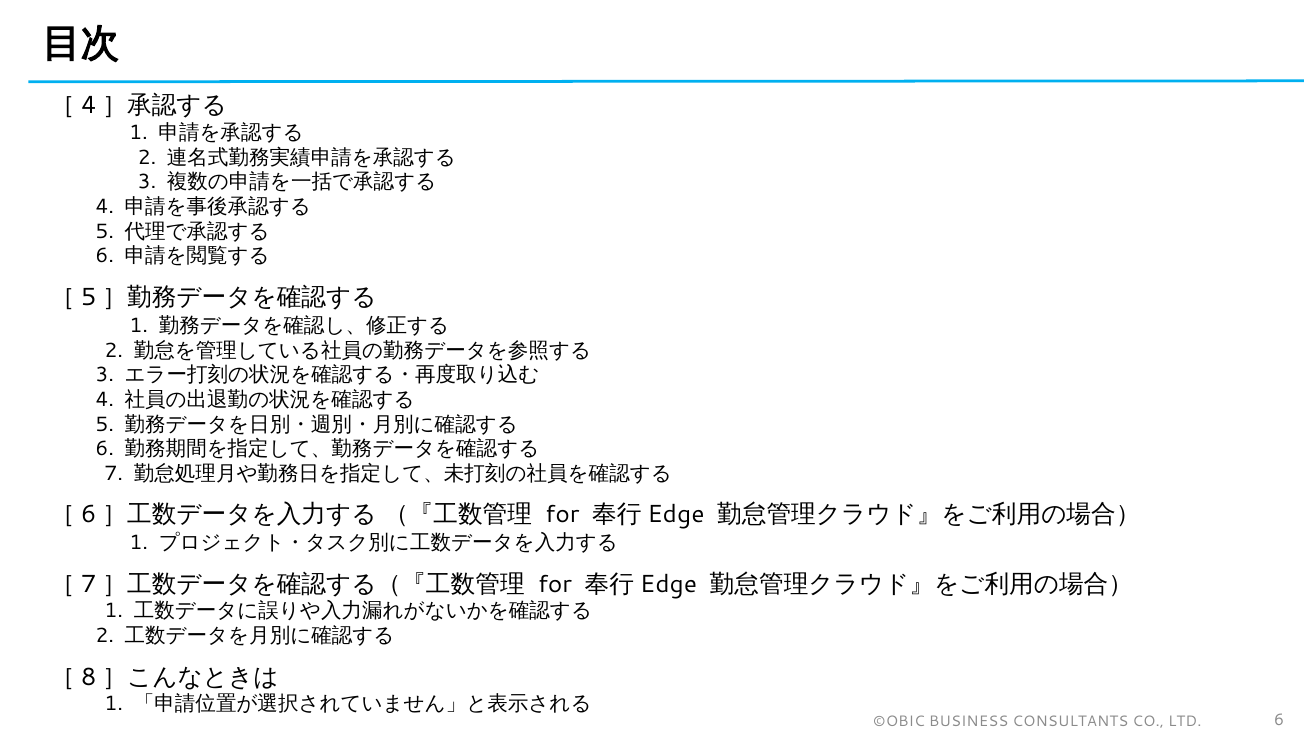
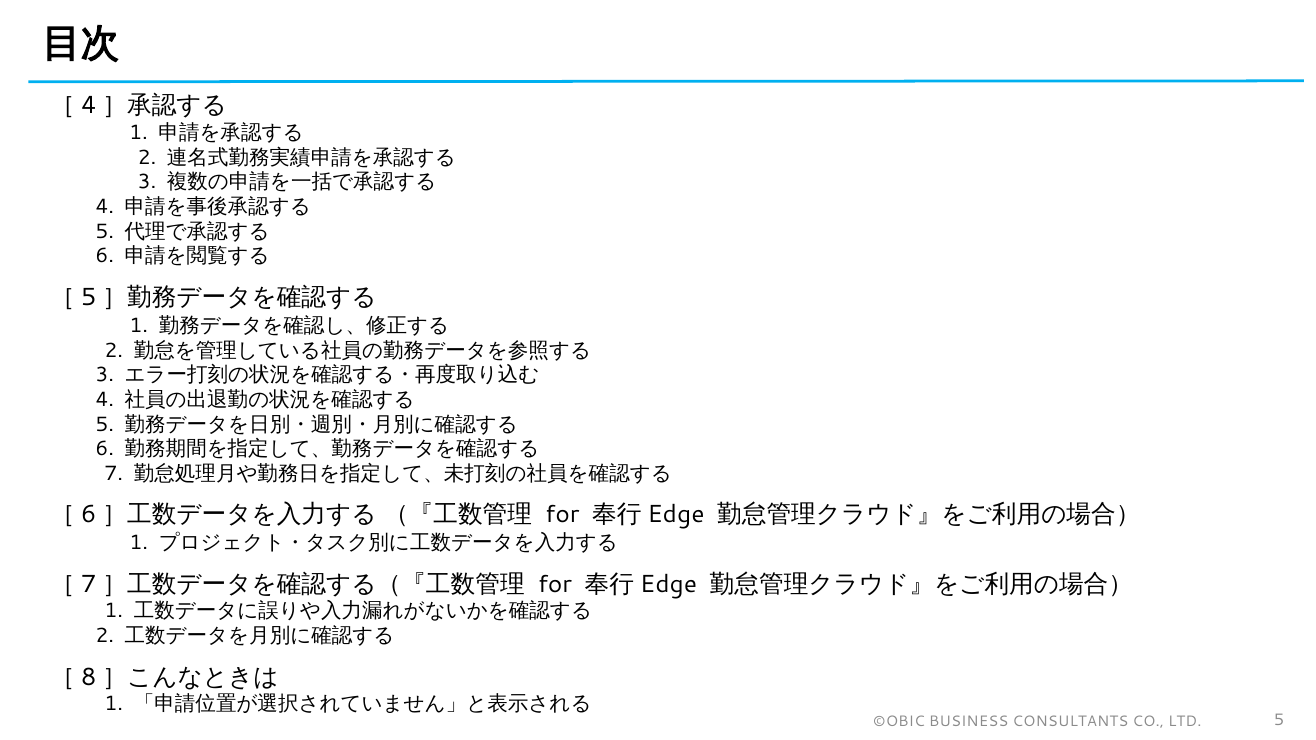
LTD 6: 6 -> 5 (1279, 720)
